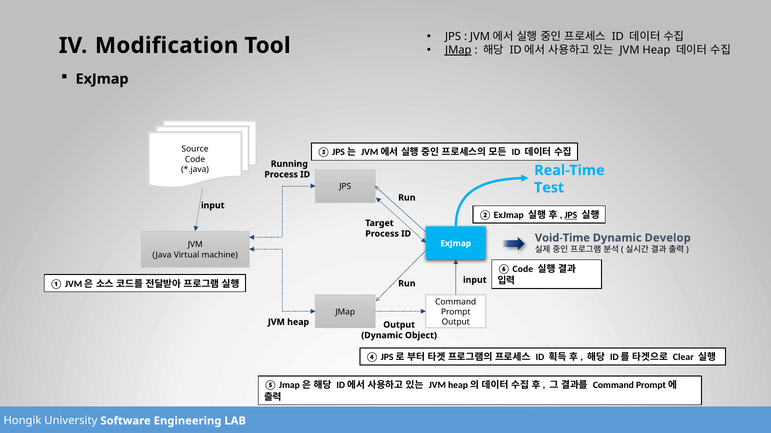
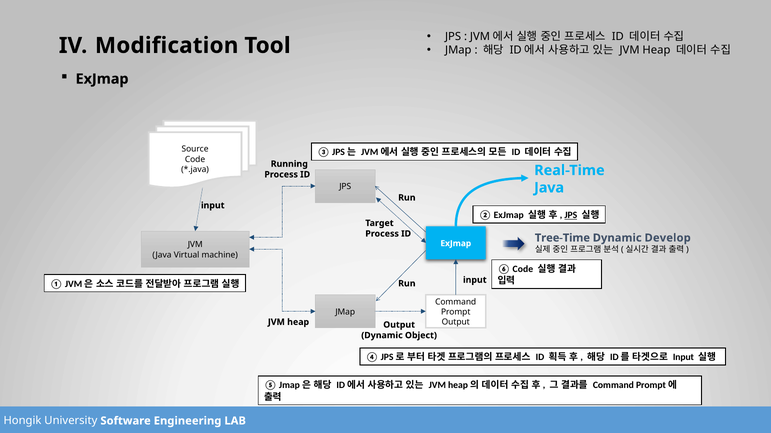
JMap underline: present -> none (458, 50)
Test: Test -> Java (549, 188)
Void-Time: Void-Time -> Tree-Time (562, 238)
Clear: Clear -> Input (683, 358)
